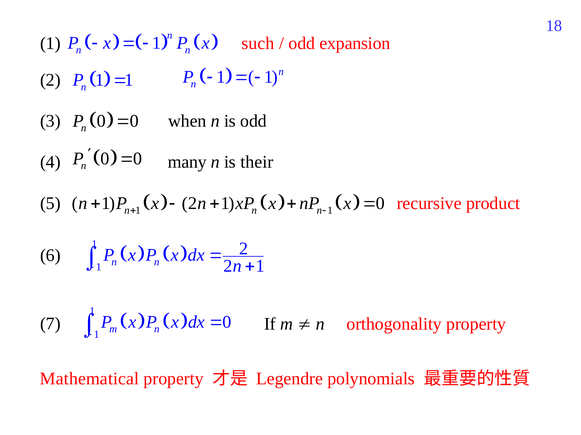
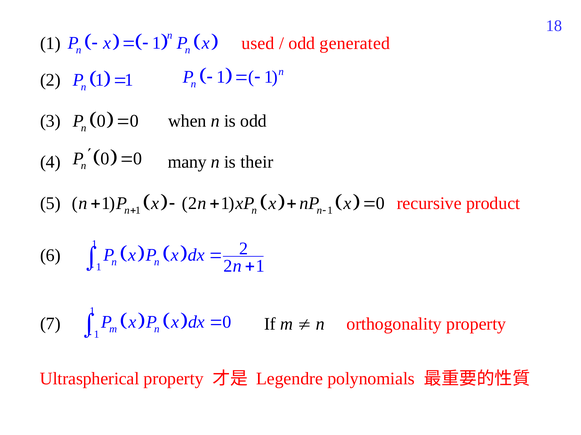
such: such -> used (258, 43)
expansion: expansion -> generated (355, 43)
Mathematical: Mathematical -> Ultraspherical (90, 379)
